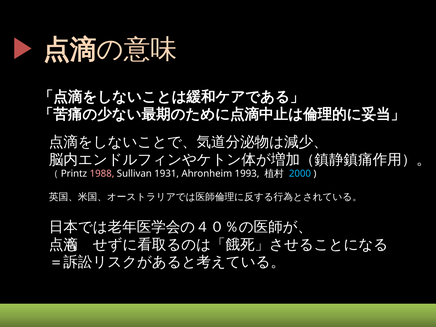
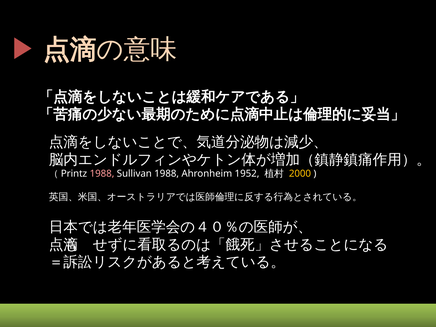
Sullivan 1931: 1931 -> 1988 (167, 174)
1993: 1993 -> 1952 (247, 174)
2000 colour: light blue -> yellow (300, 174)
